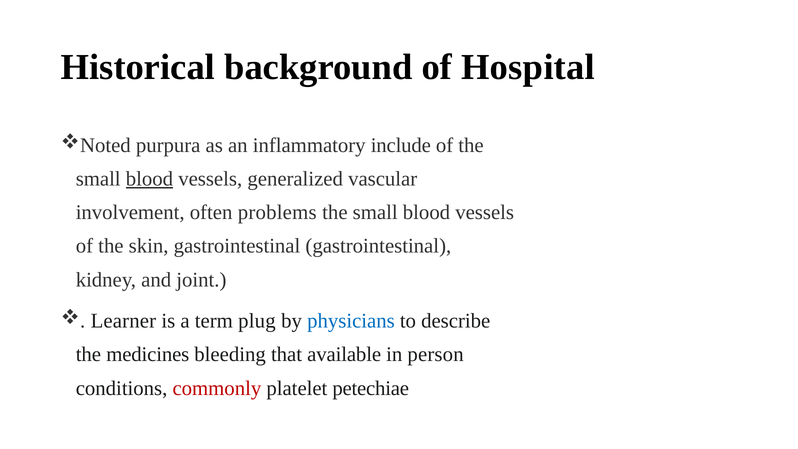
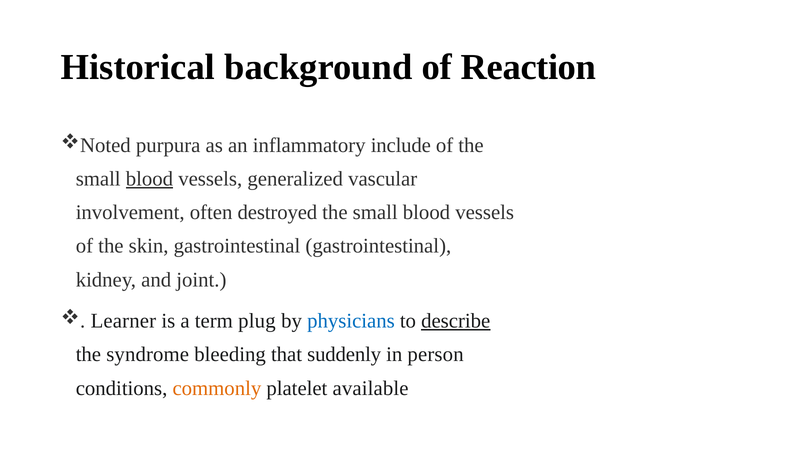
Hospital: Hospital -> Reaction (528, 67)
problems: problems -> destroyed (277, 212)
describe underline: none -> present (456, 321)
medicines: medicines -> syndrome (148, 354)
available: available -> suddenly (344, 354)
commonly colour: red -> orange (217, 388)
petechiae: petechiae -> available (371, 388)
